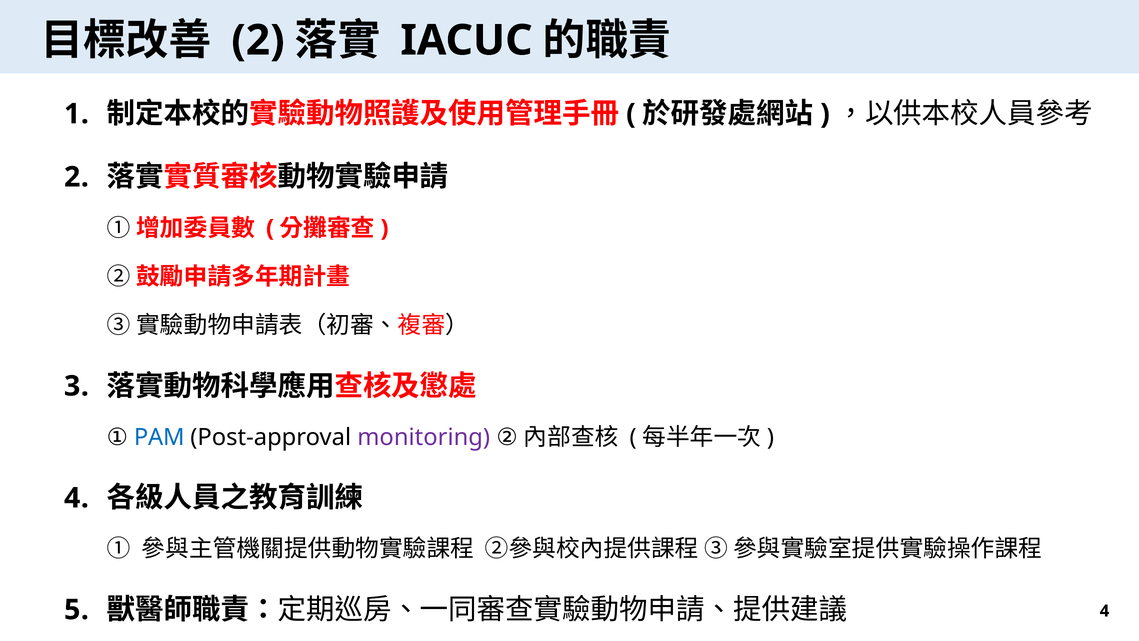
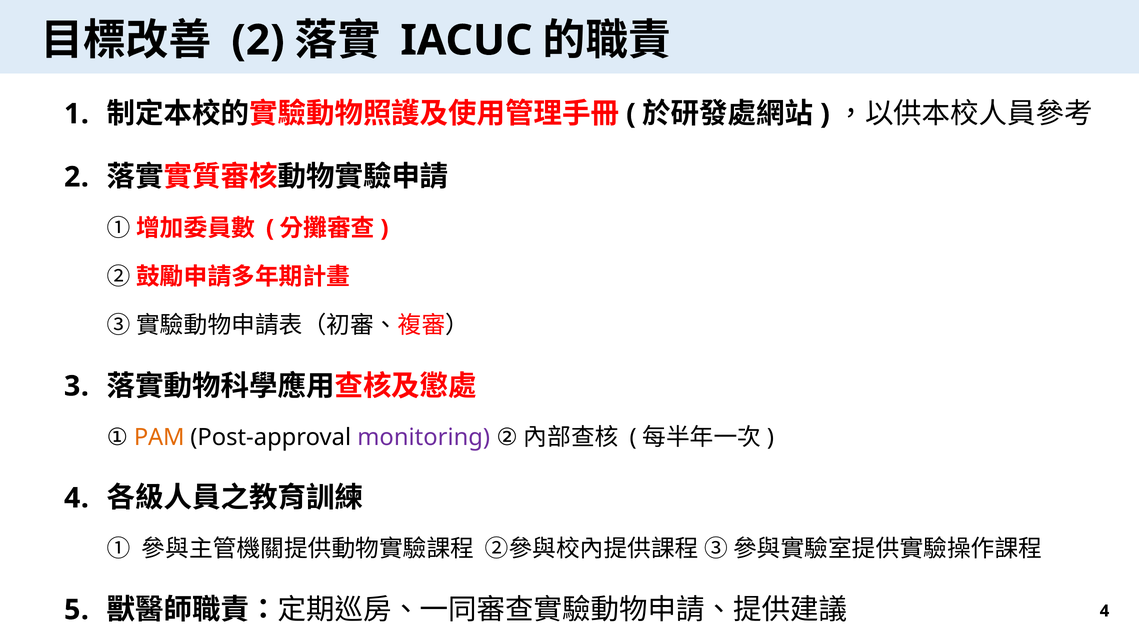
PAM colour: blue -> orange (159, 437)
